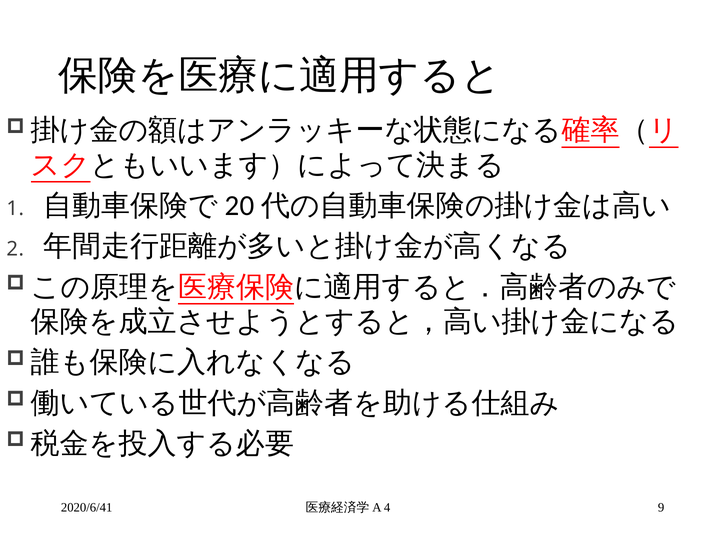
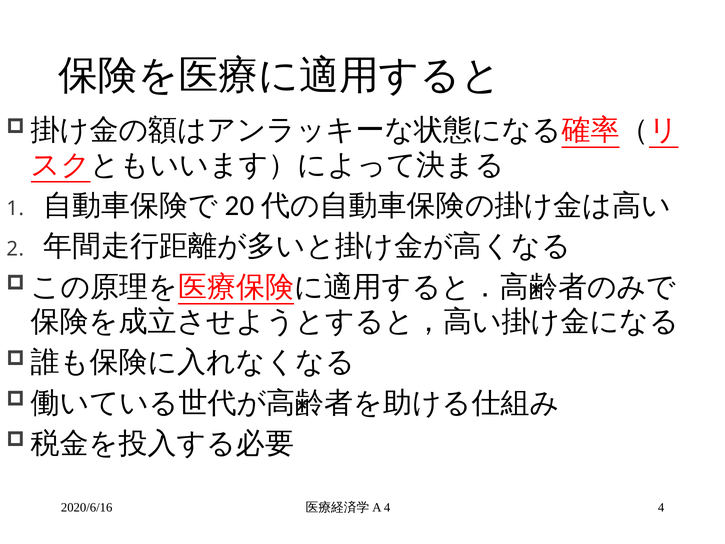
2020/6/41: 2020/6/41 -> 2020/6/16 (87, 507)
4 9: 9 -> 4 (661, 507)
